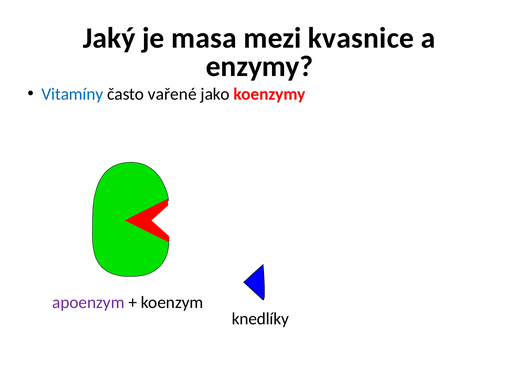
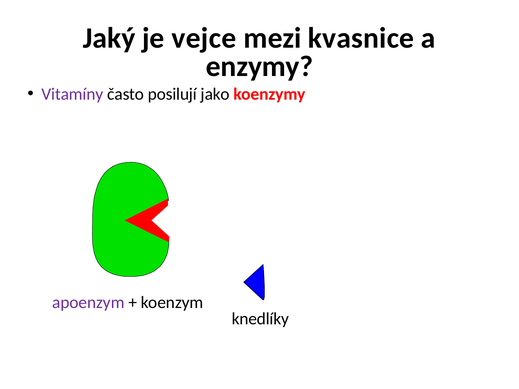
masa: masa -> vejce (204, 38)
Vitamíny colour: blue -> purple (72, 94)
vařené: vařené -> posilují (172, 94)
